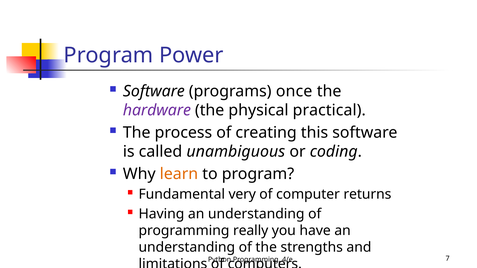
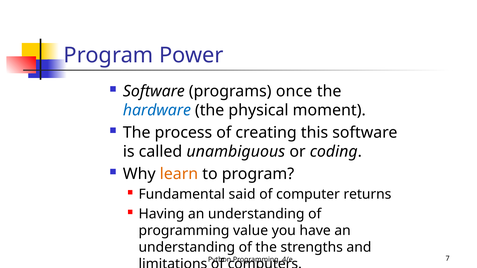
hardware colour: purple -> blue (157, 110)
practical: practical -> moment (329, 110)
very: very -> said (242, 195)
really: really -> value (251, 231)
